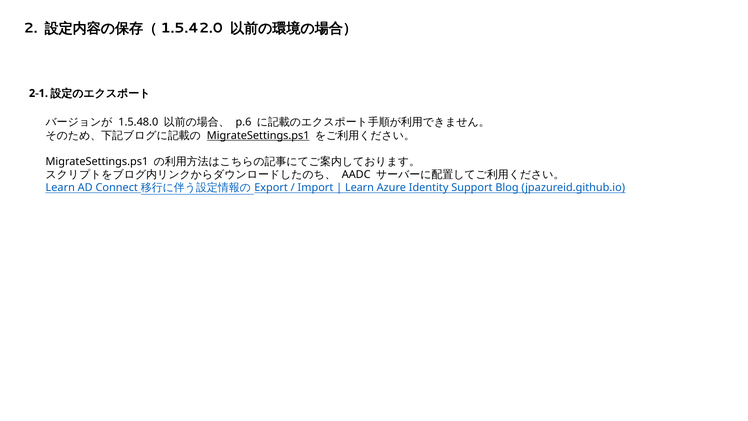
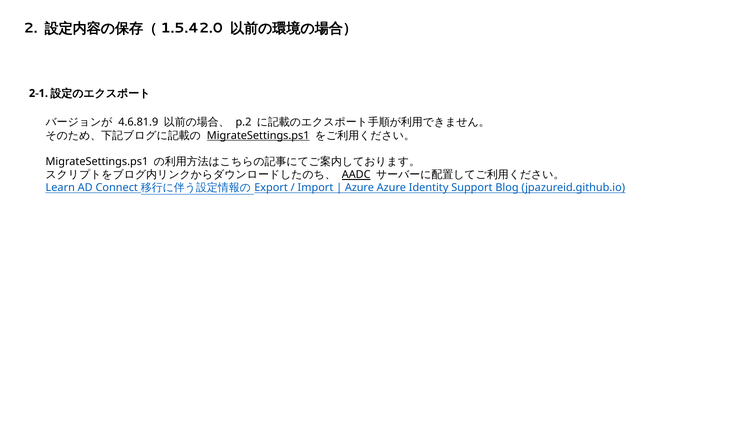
1.5.48.0: 1.5.48.0 -> 4.6.81.9 (138, 122)
p.6: p.6 -> p.2 (243, 122)
AADC underline: none -> present (356, 175)
Learn: Learn -> Azure (359, 188)
